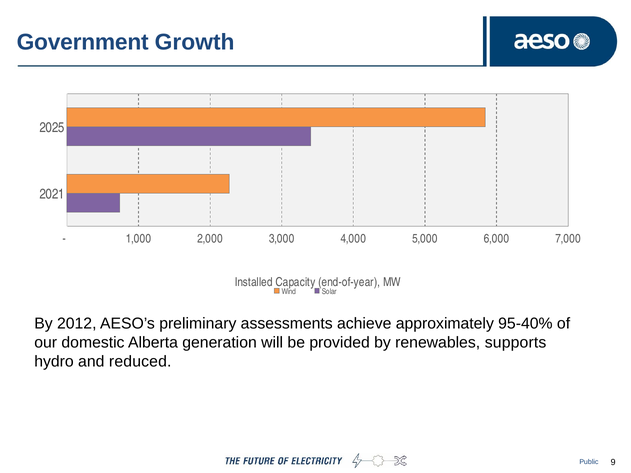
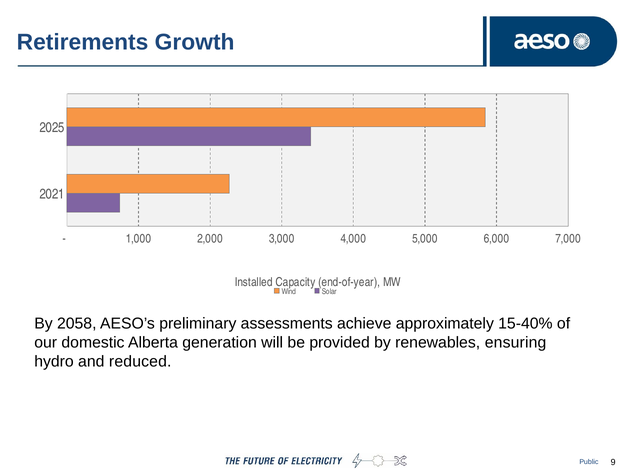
Government: Government -> Retirements (83, 42)
2012: 2012 -> 2058 (77, 324)
95-40%: 95-40% -> 15-40% (525, 324)
supports: supports -> ensuring (516, 343)
